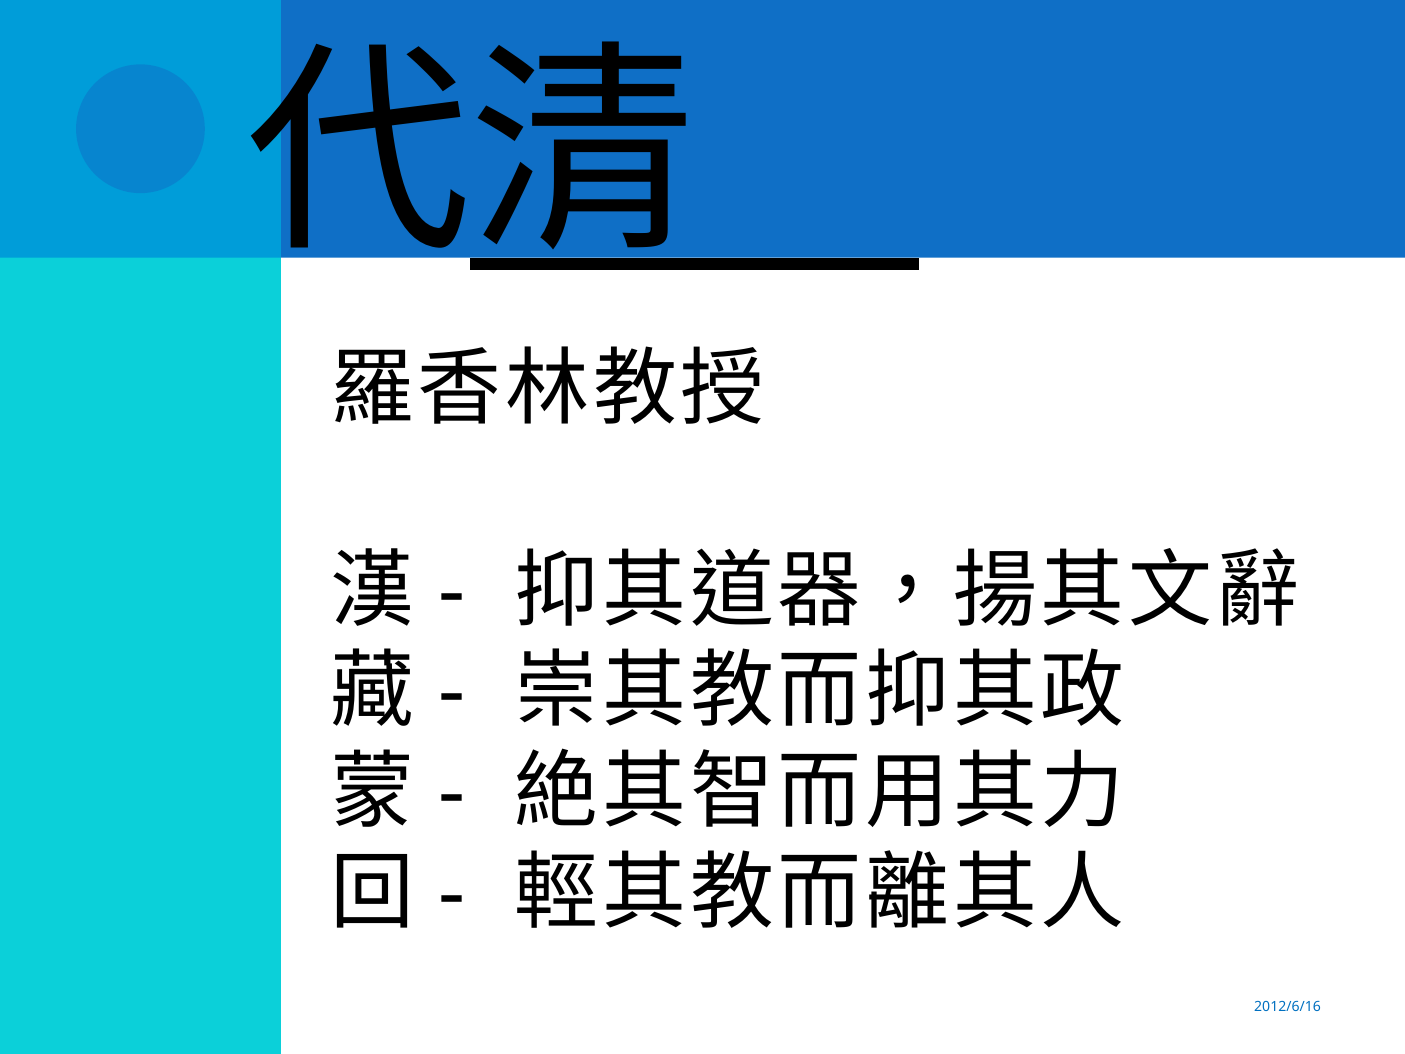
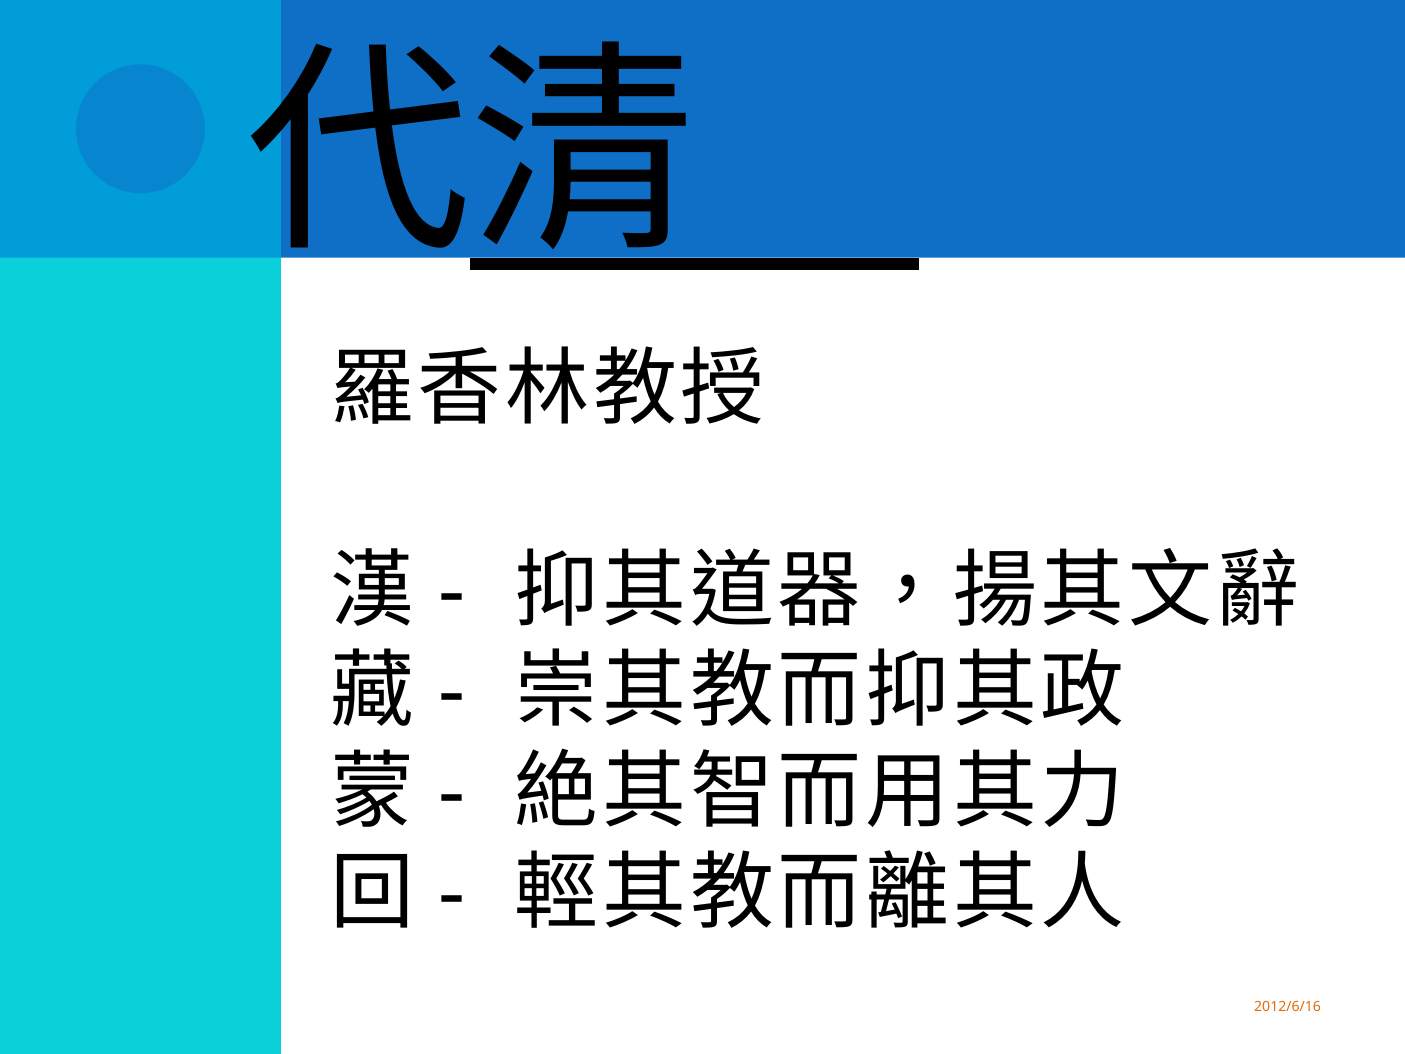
2012/6/16 colour: blue -> orange (1288, 1006)
